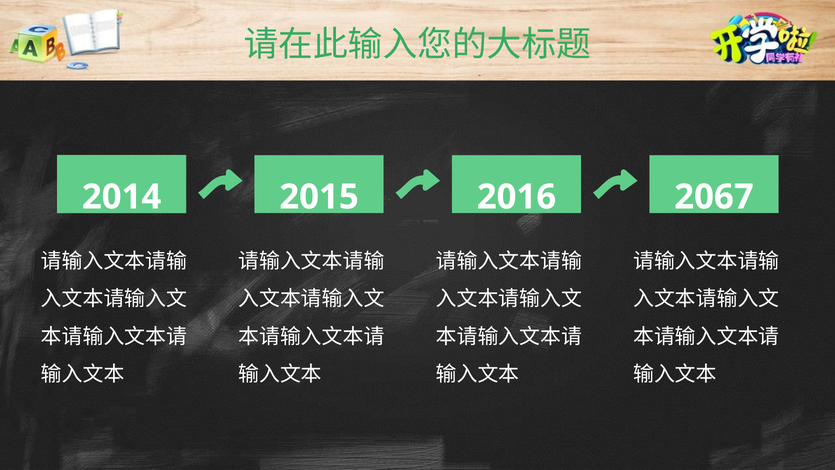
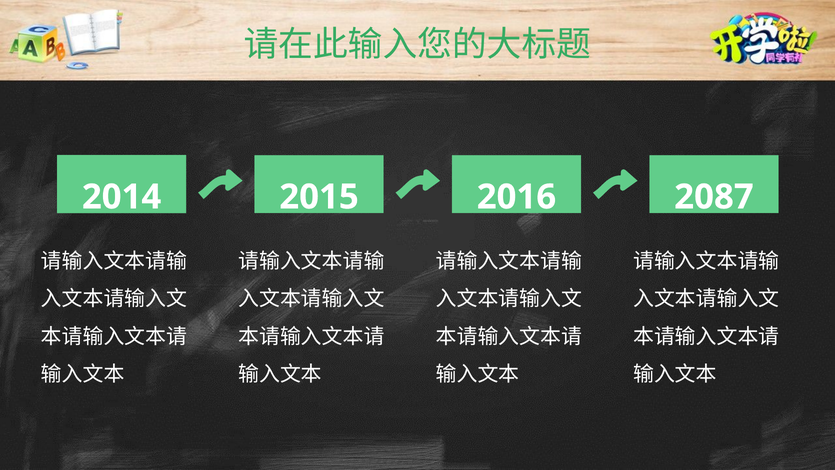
2067: 2067 -> 2087 (714, 197)
